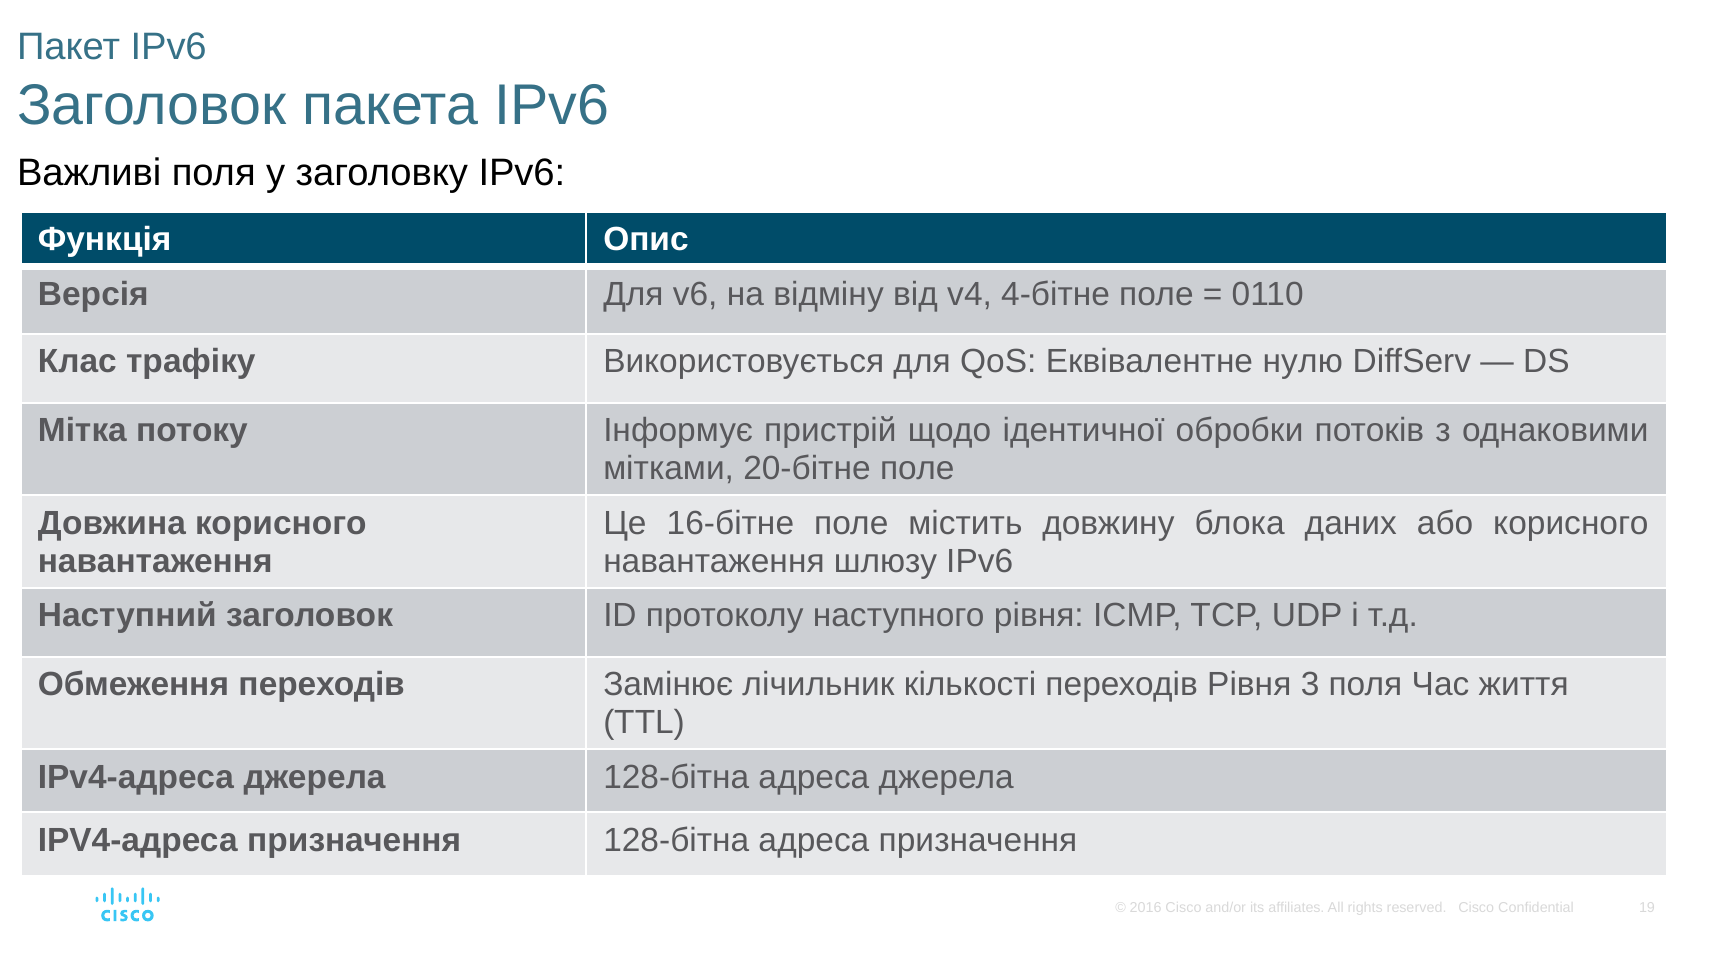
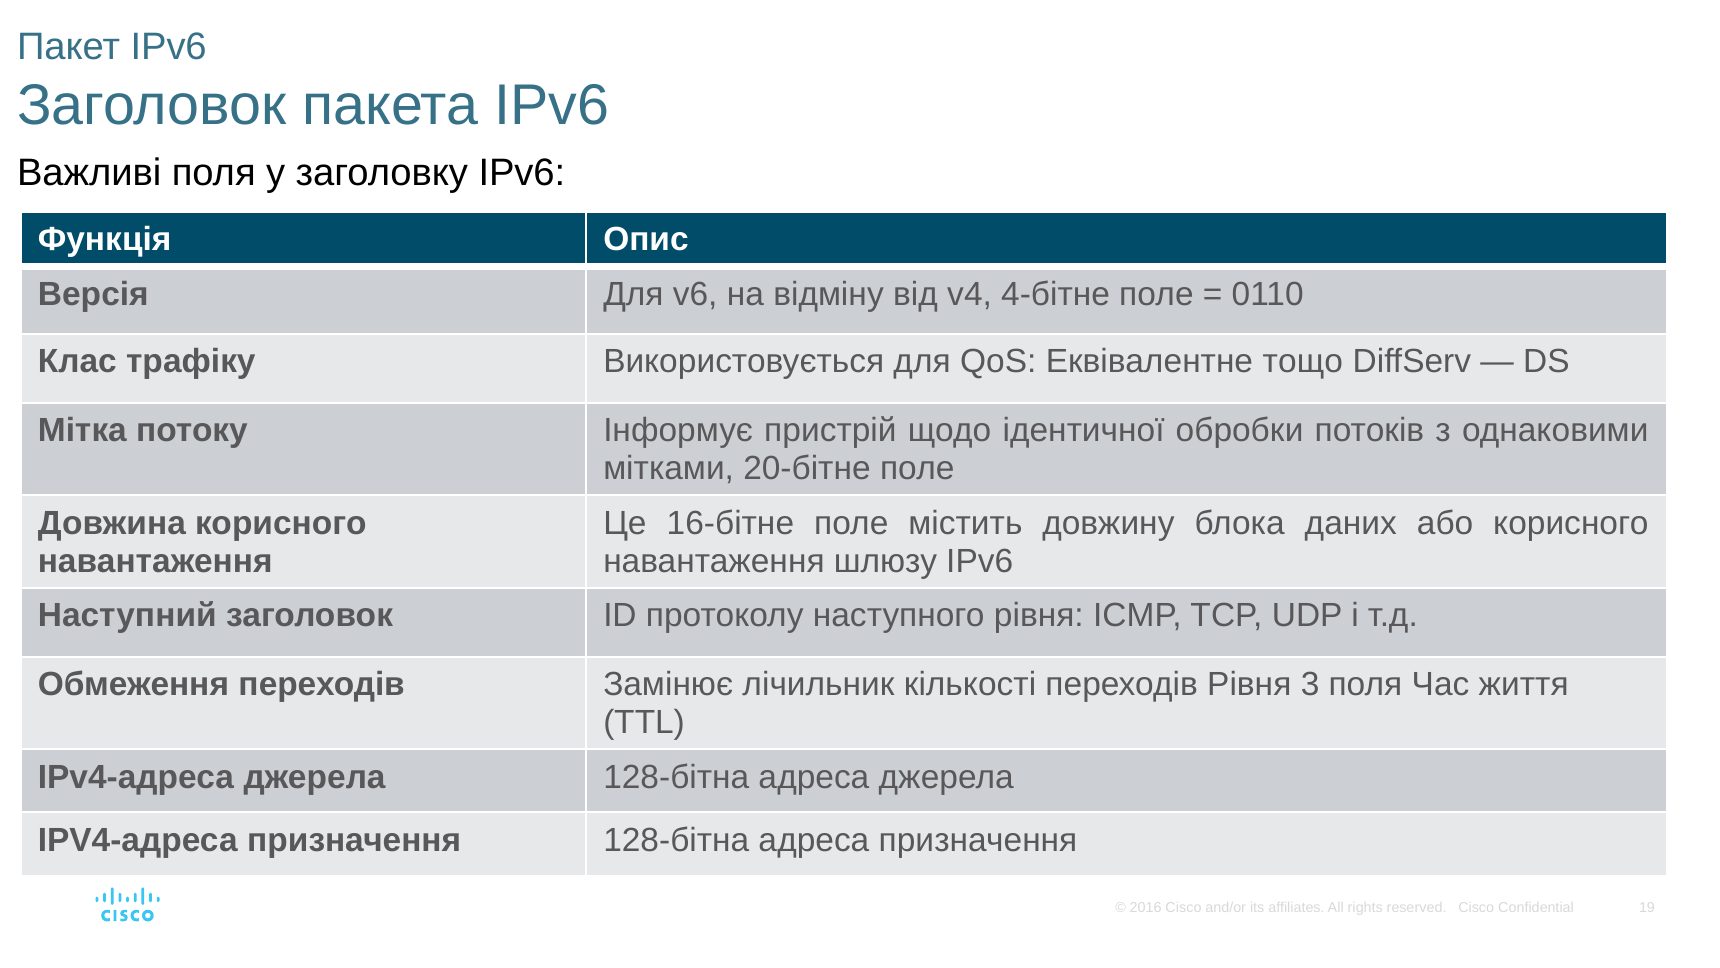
нулю: нулю -> тощо (1303, 361)
